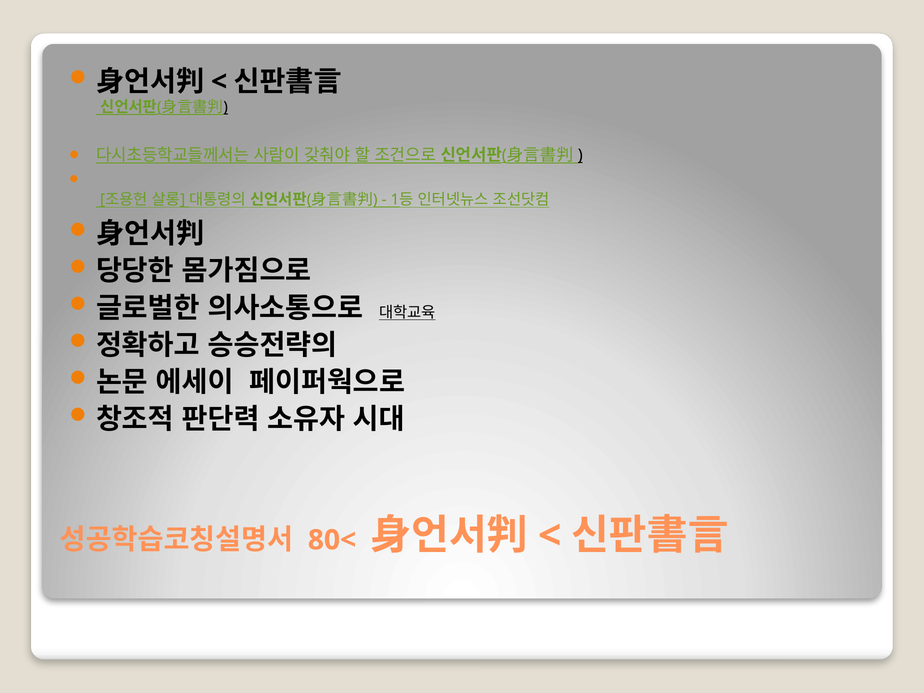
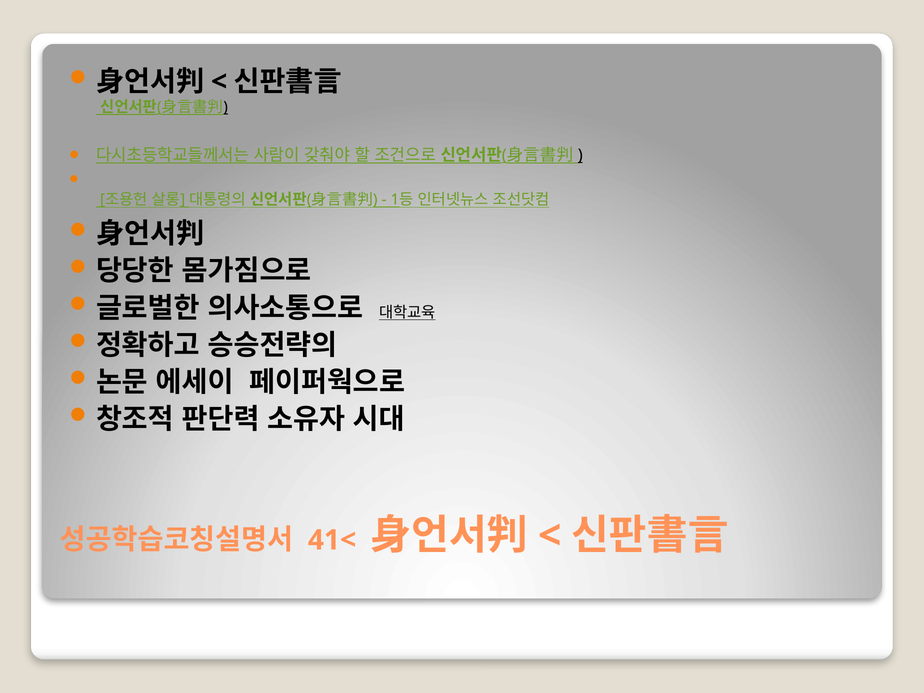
80<: 80< -> 41< (332, 540)
